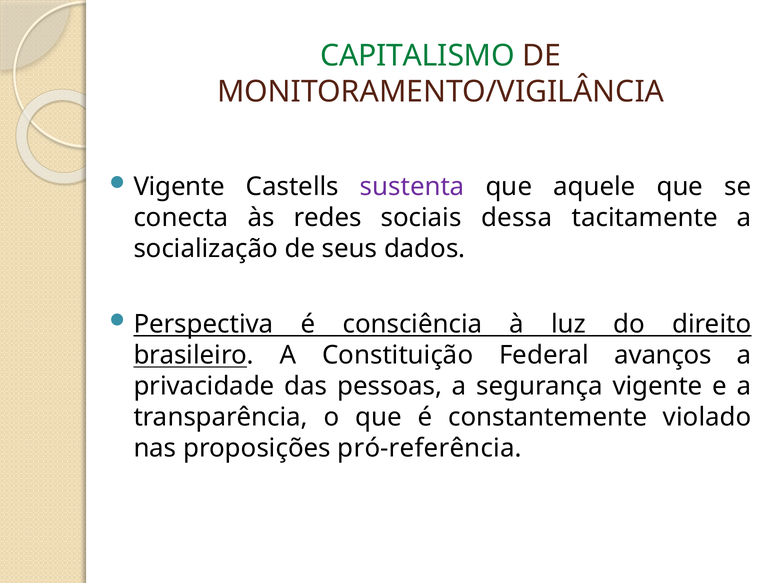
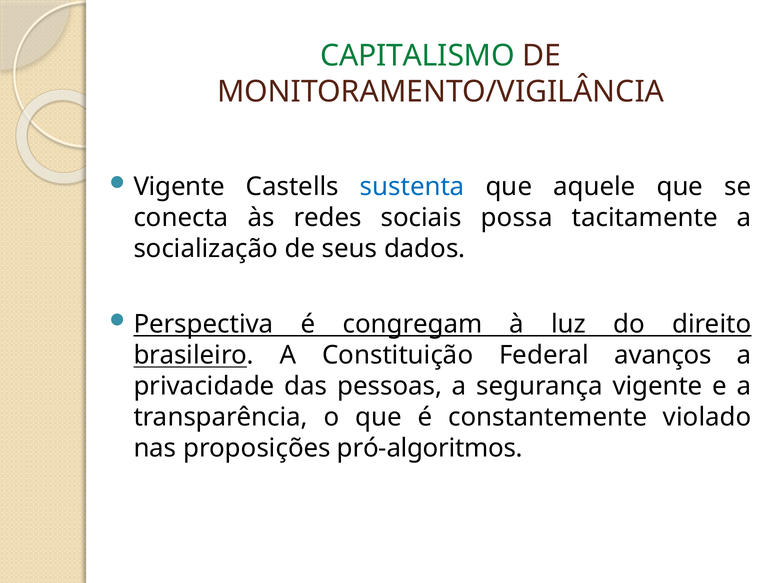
sustenta colour: purple -> blue (412, 187)
dessa: dessa -> possa (517, 218)
consciência: consciência -> congregam (412, 324)
pró-referência: pró-referência -> pró-algoritmos (430, 448)
